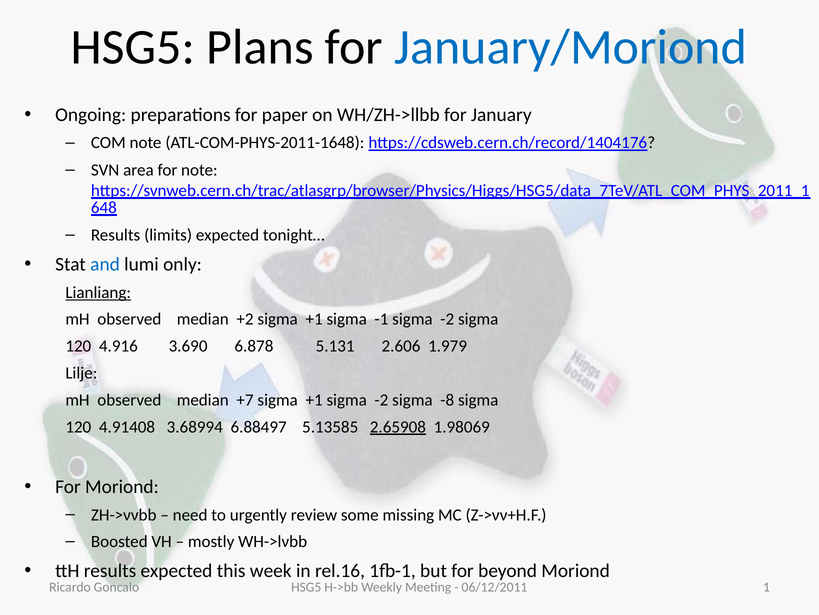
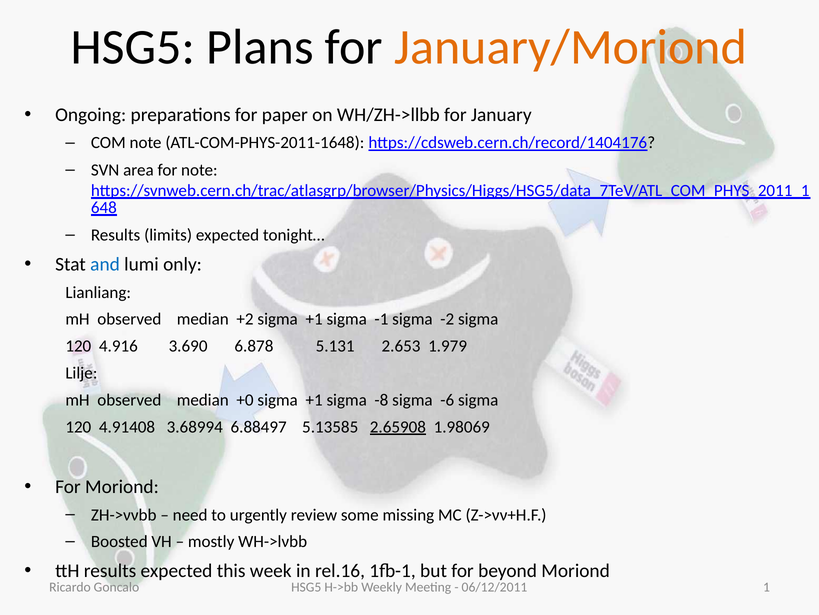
January/Moriond colour: blue -> orange (571, 47)
Lianliang underline: present -> none (98, 292)
2.606: 2.606 -> 2.653 (401, 346)
+7: +7 -> +0 (245, 400)
+1 sigma -2: -2 -> -8 (381, 400)
-8: -8 -> -6 (447, 400)
